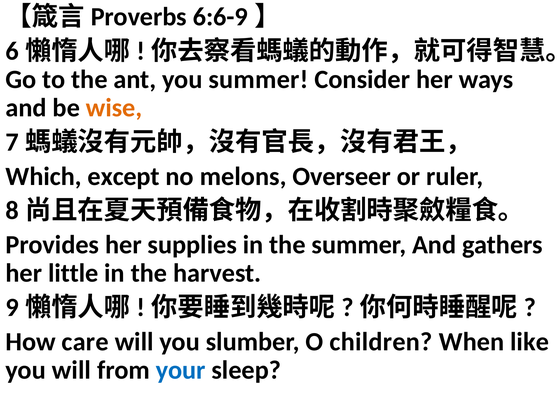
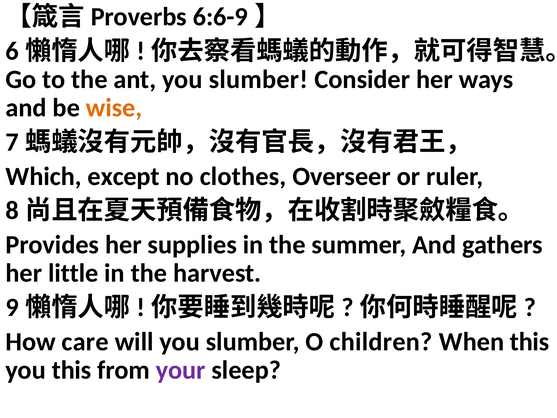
ant you summer: summer -> slumber (258, 79)
melons: melons -> clothes (243, 176)
When like: like -> this (530, 341)
you will: will -> this (72, 370)
your colour: blue -> purple (181, 370)
